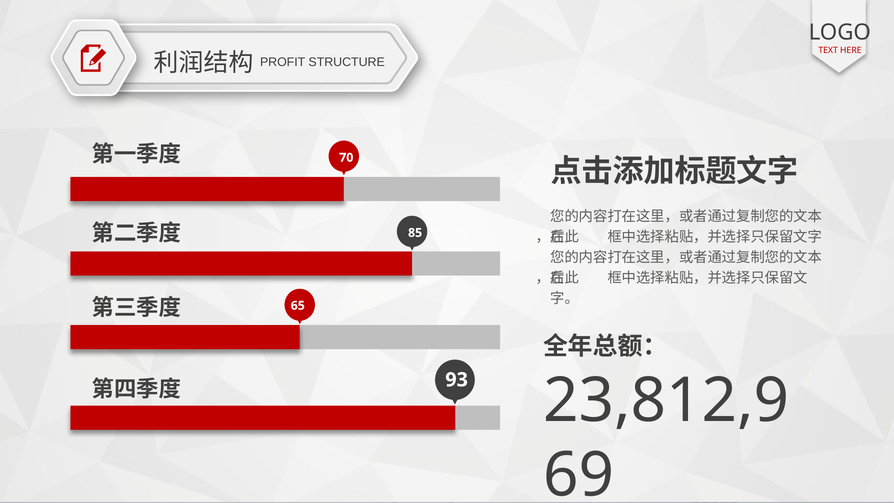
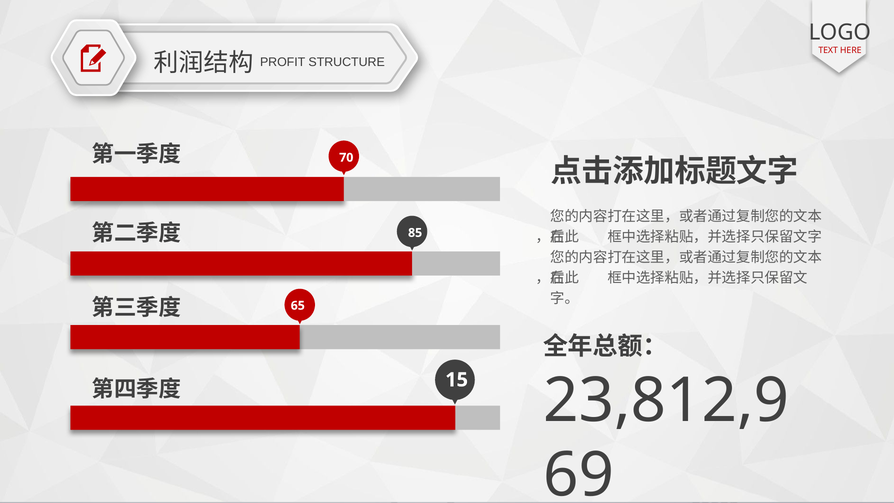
93: 93 -> 15 (457, 380)
